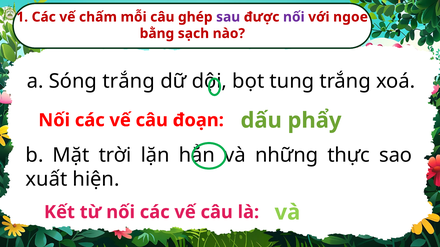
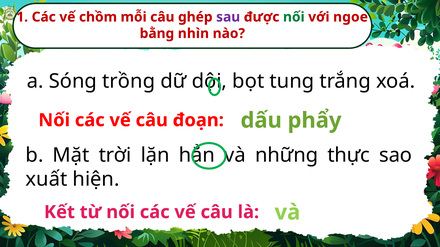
chấm: chấm -> chồm (98, 17)
nối colour: purple -> green (294, 17)
sạch: sạch -> nhìn (193, 34)
Sóng trắng: trắng -> trồng (129, 81)
